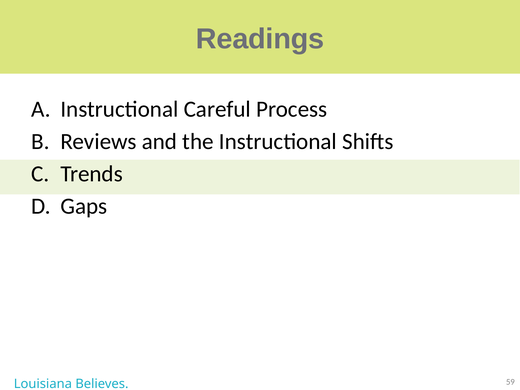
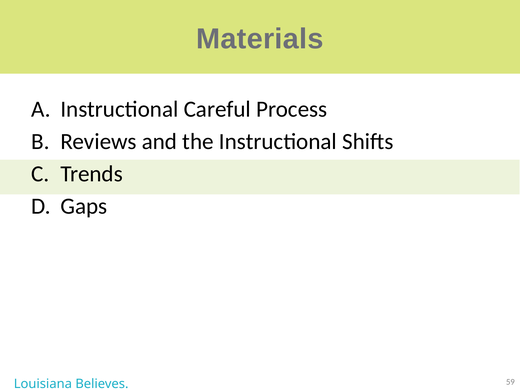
Readings: Readings -> Materials (260, 39)
